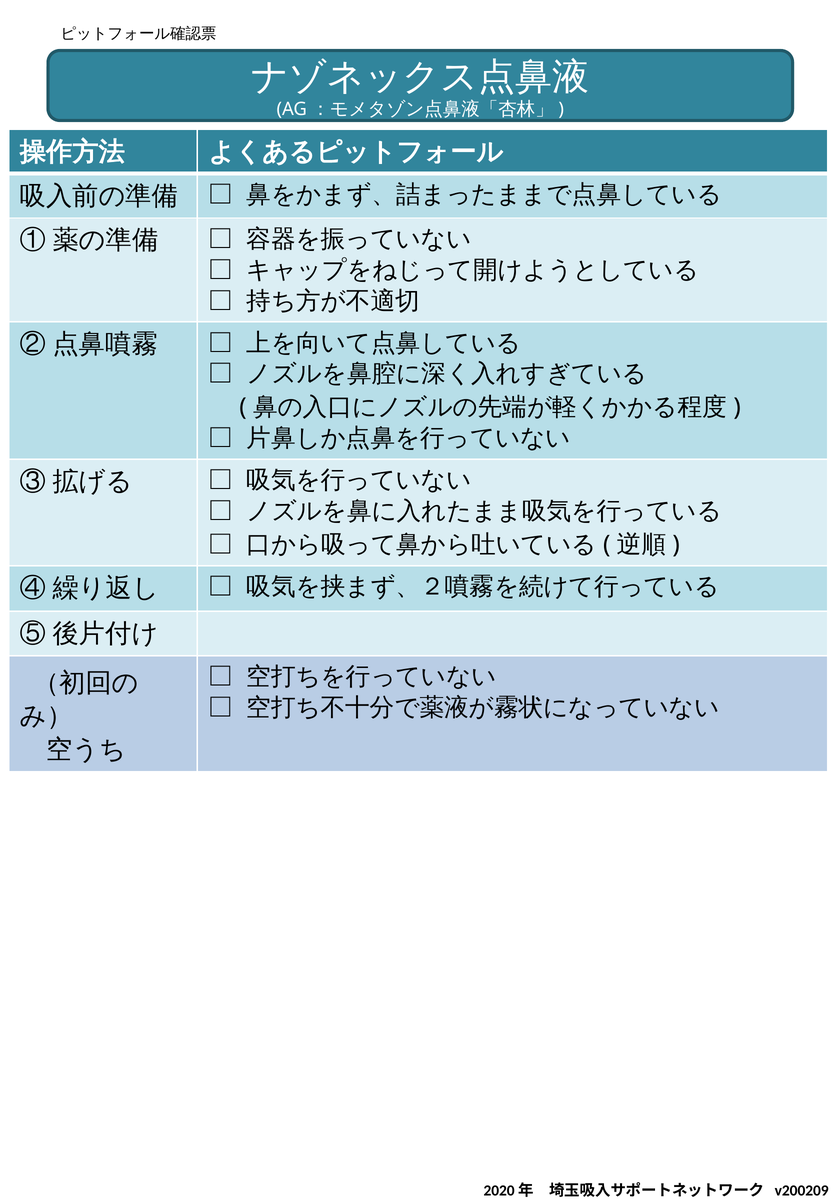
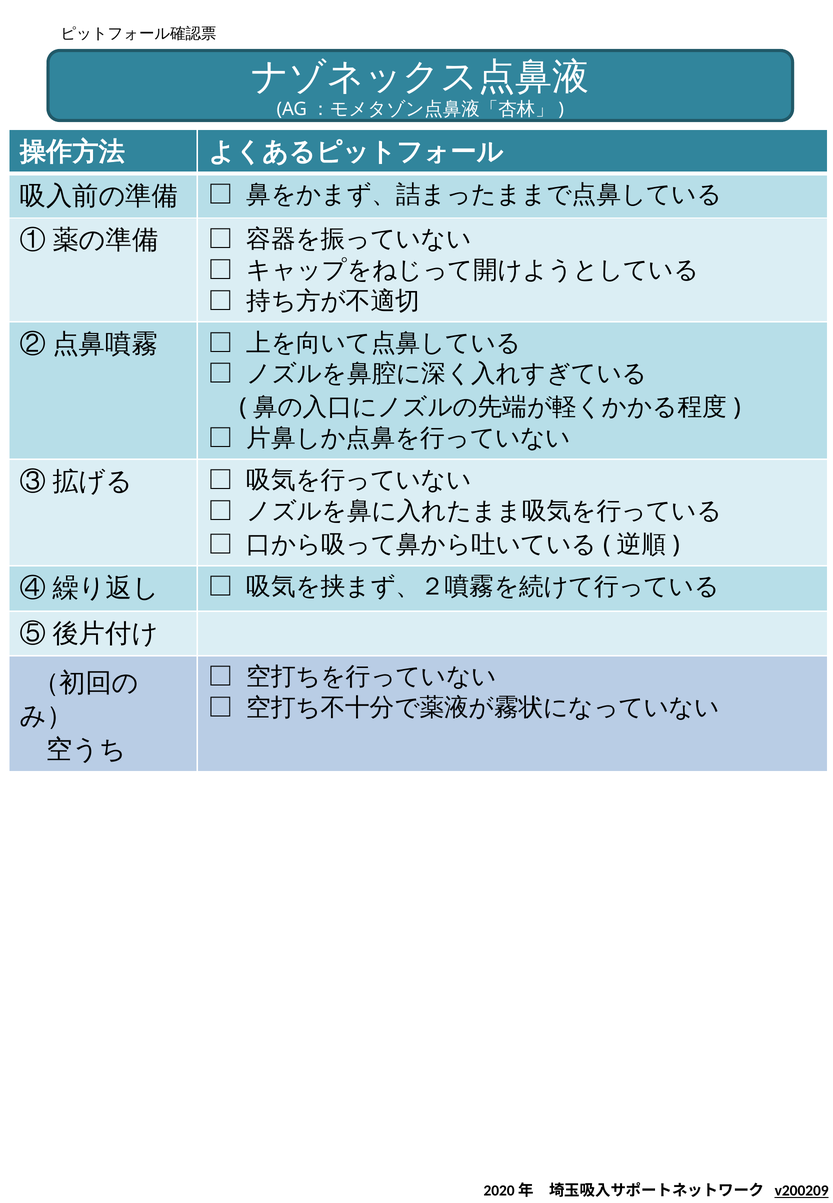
v200209 underline: none -> present (802, 1191)
